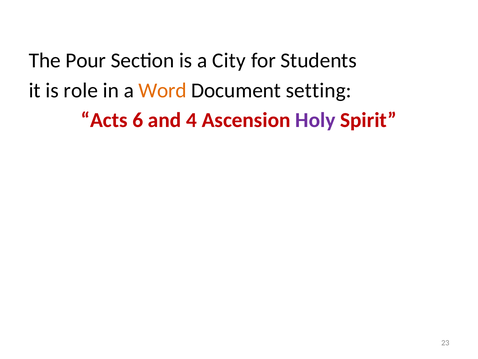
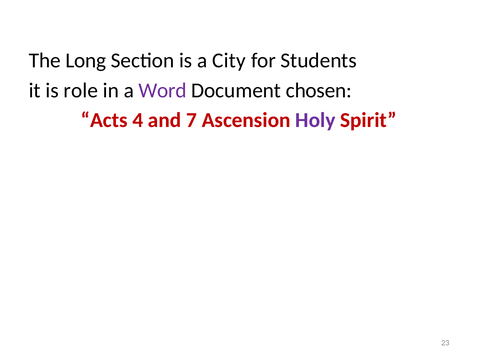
Pour: Pour -> Long (86, 60)
Word colour: orange -> purple (163, 90)
setting: setting -> chosen (319, 90)
6: 6 -> 4 (138, 120)
4: 4 -> 7 (191, 120)
